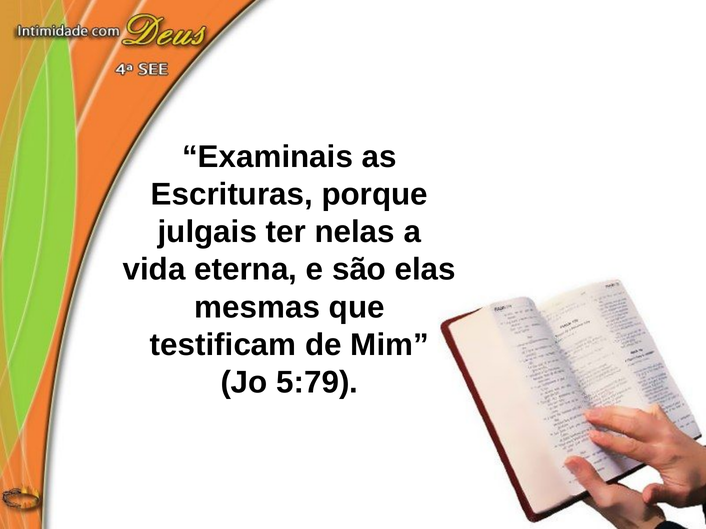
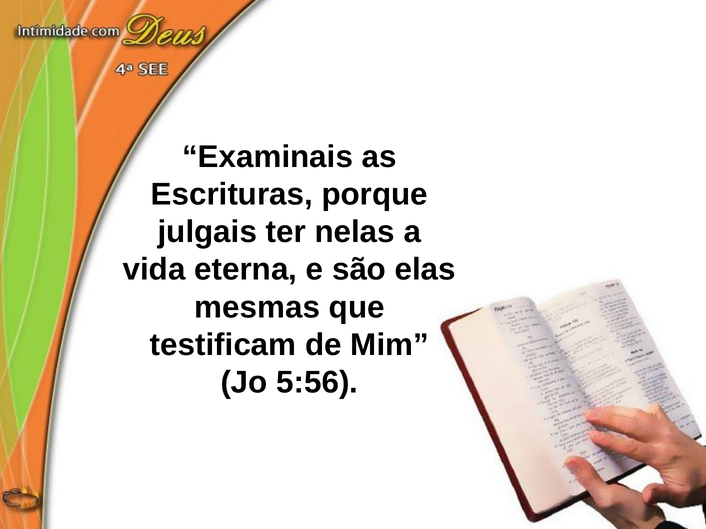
5:79: 5:79 -> 5:56 (317, 383)
